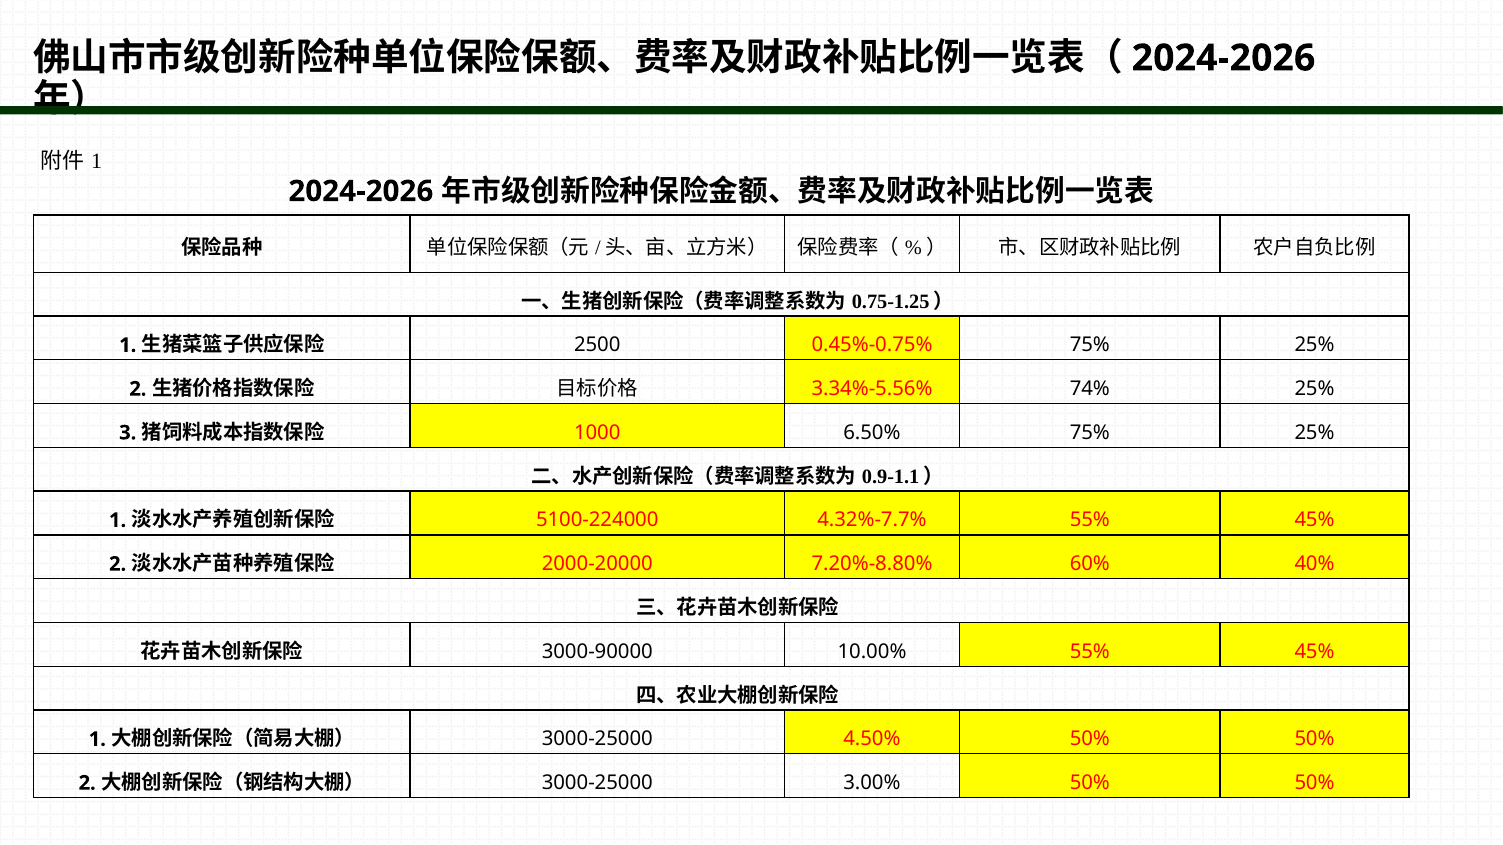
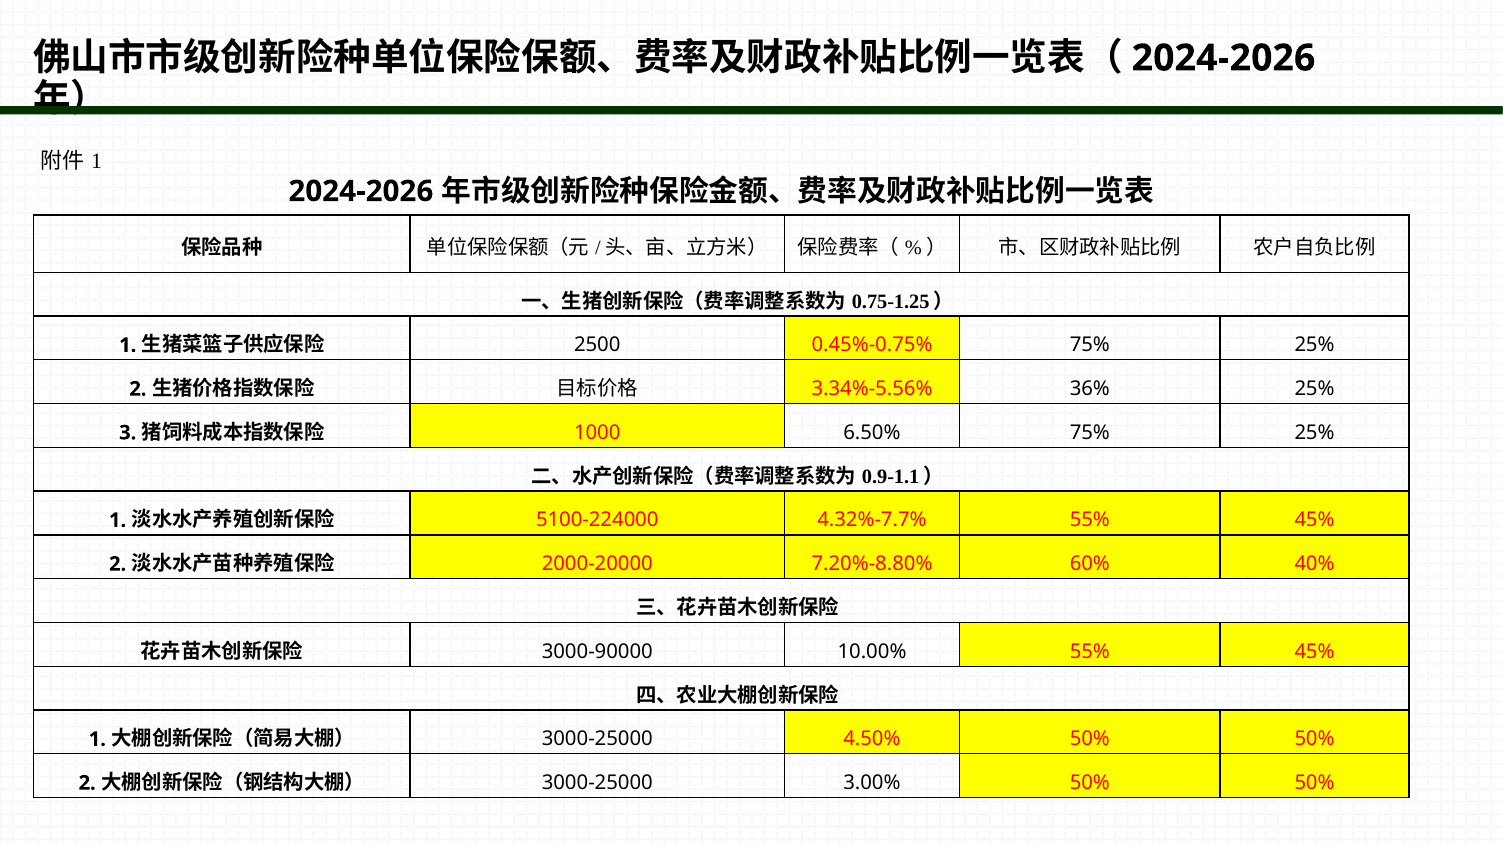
74%: 74% -> 36% (1090, 389)
